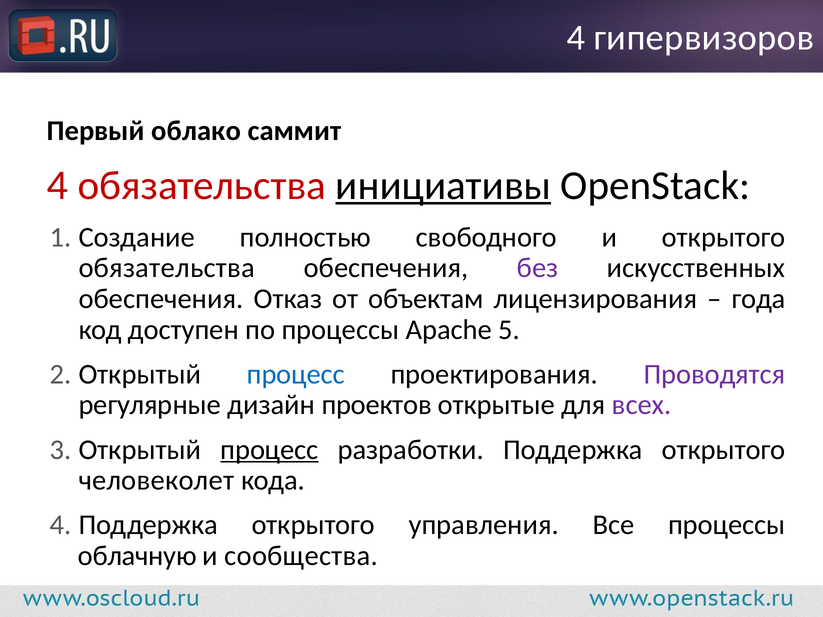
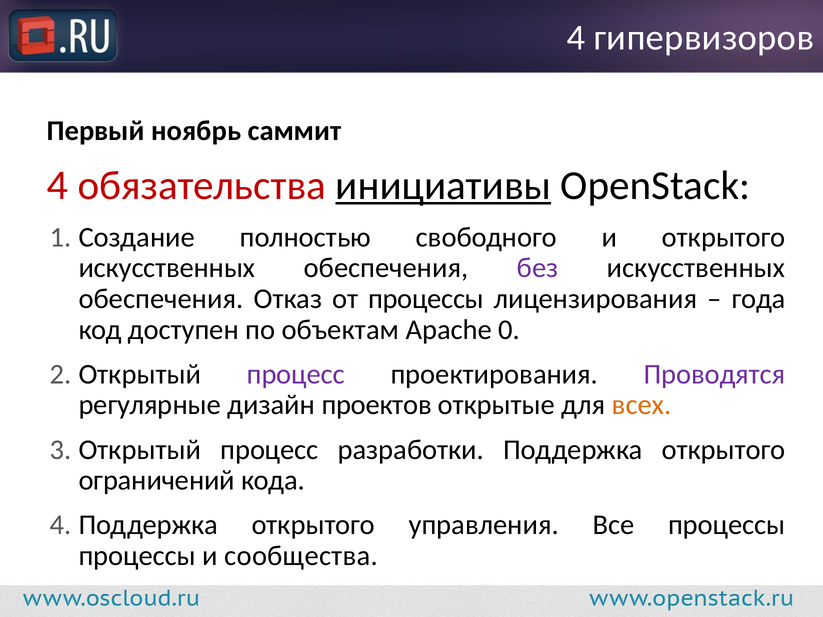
облако: облако -> ноябрь (196, 131)
обязательства: обязательства -> искусственных (167, 268)
от объектам: объектам -> процессы (426, 299)
по процессы: процессы -> объектам (340, 330)
5: 5 -> 0 (509, 330)
процесс colour: blue -> purple (296, 374)
всех colour: purple -> orange (642, 405)
процесс underline: present -> none (269, 450)
человеколет: человеколет -> ограничений (157, 481)
облачную: облачную -> процессы (137, 556)
